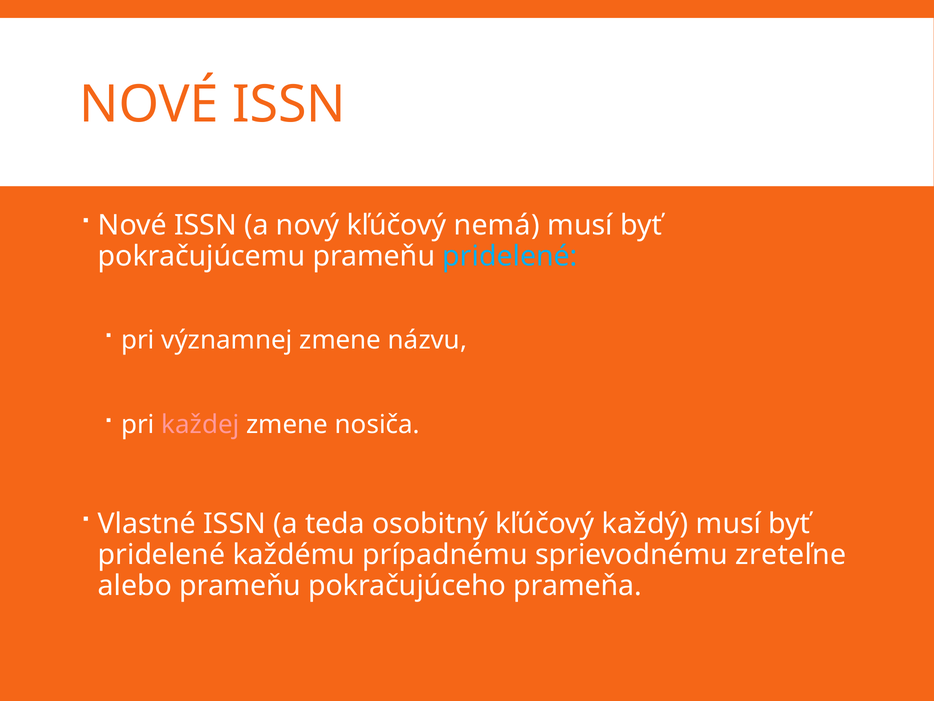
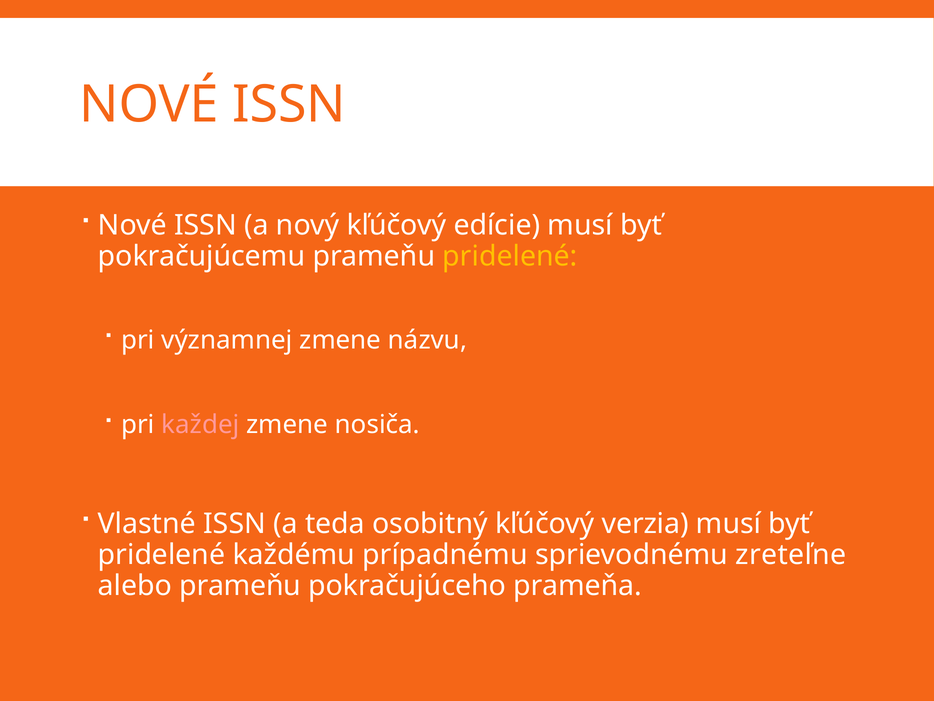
nemá: nemá -> edície (497, 225)
pridelené colour: light blue -> yellow (510, 256)
každý: každý -> verzia (645, 524)
